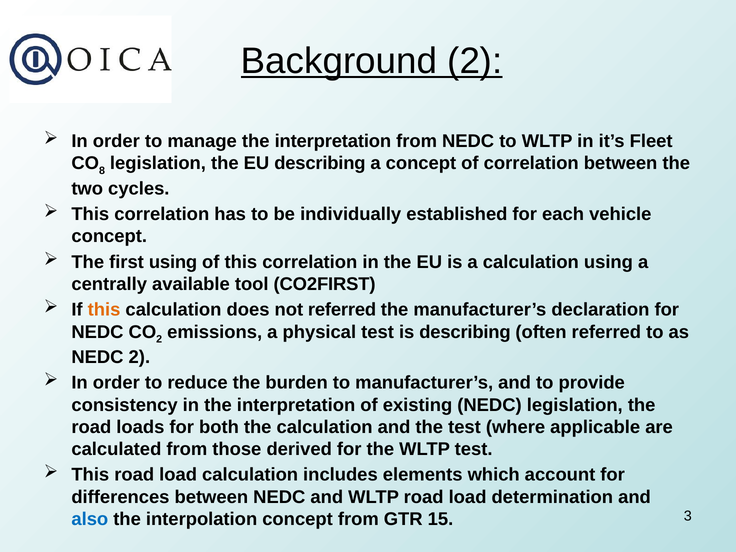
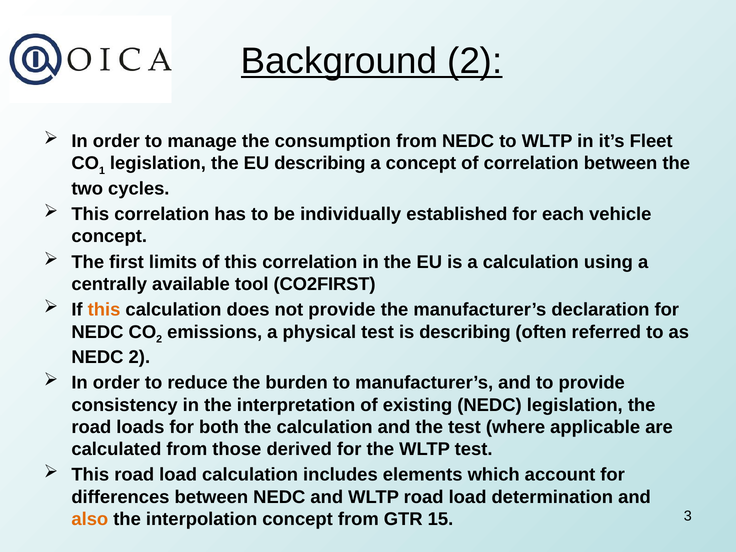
manage the interpretation: interpretation -> consumption (333, 141)
8: 8 -> 1 (102, 171)
first using: using -> limits (173, 262)
not referred: referred -> provide (342, 310)
also colour: blue -> orange (90, 519)
